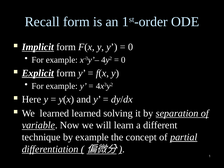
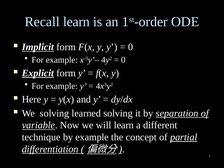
Recall form: form -> learn (76, 22)
We learned: learned -> solving (54, 113)
